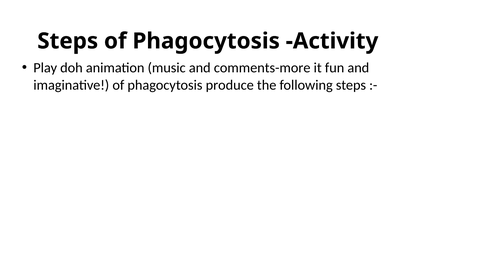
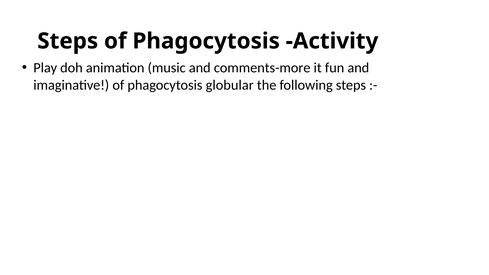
produce: produce -> globular (230, 85)
